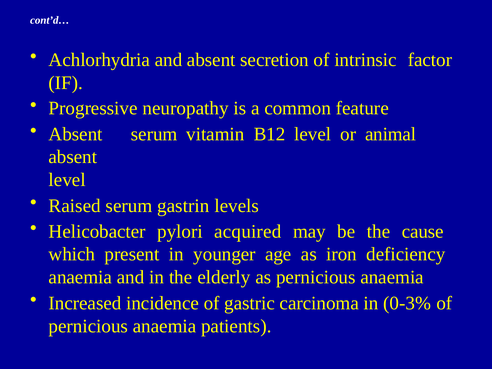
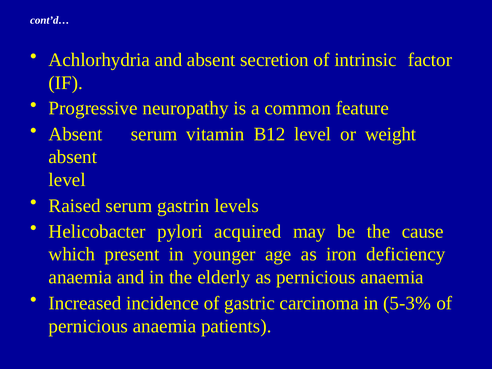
animal: animal -> weight (391, 134)
0-3%: 0-3% -> 5-3% (407, 303)
